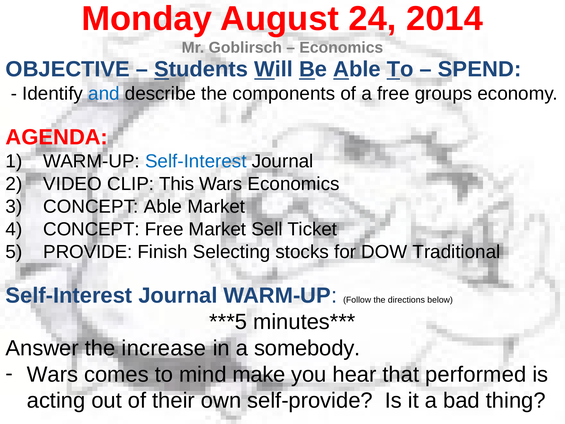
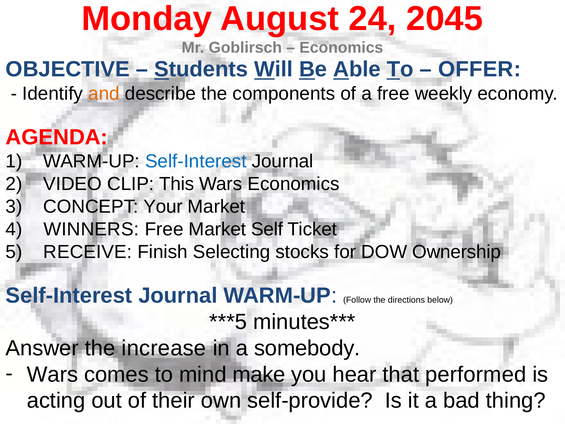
2014: 2014 -> 2045 (445, 19)
SPEND: SPEND -> OFFER (480, 69)
and colour: blue -> orange (104, 94)
groups: groups -> weekly (444, 94)
CONCEPT Able: Able -> Your (163, 207)
CONCEPT: CONCEPT -> WINNERS (91, 229)
Sell: Sell -> Self (267, 229)
PROVIDE: PROVIDE -> RECEIVE (88, 252)
Traditional: Traditional -> Ownership (457, 252)
